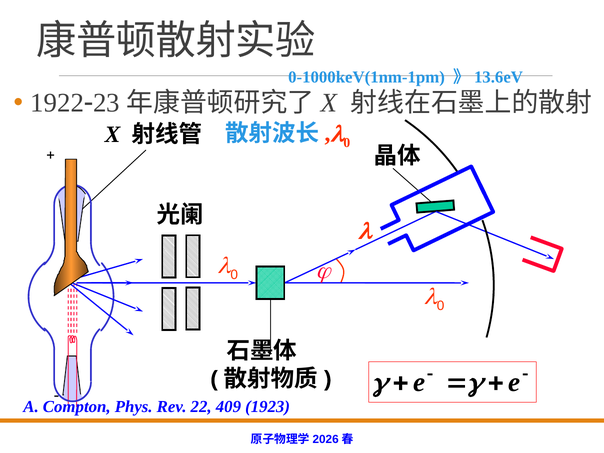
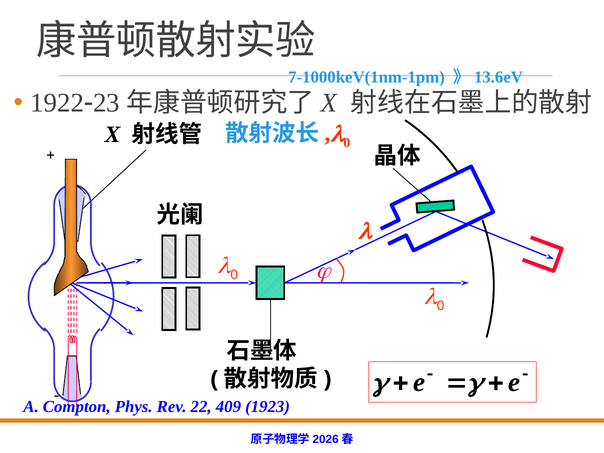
0-1000keV(1nm-1pm: 0-1000keV(1nm-1pm -> 7-1000keV(1nm-1pm (367, 77)
